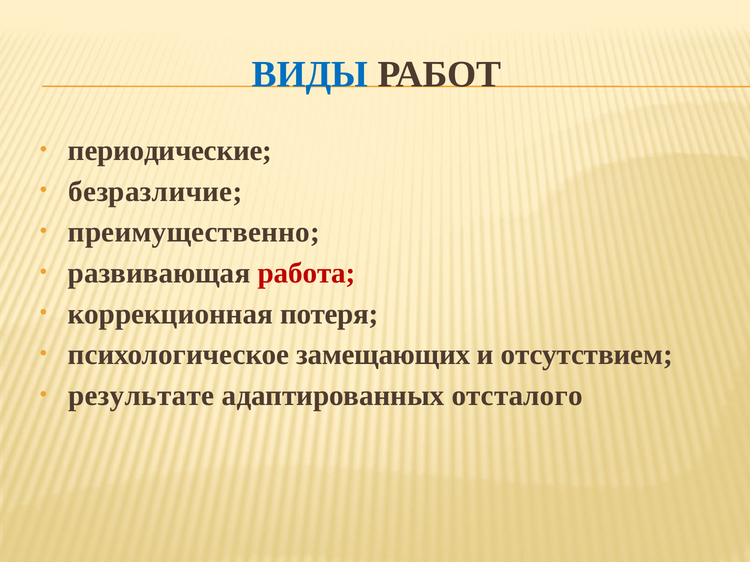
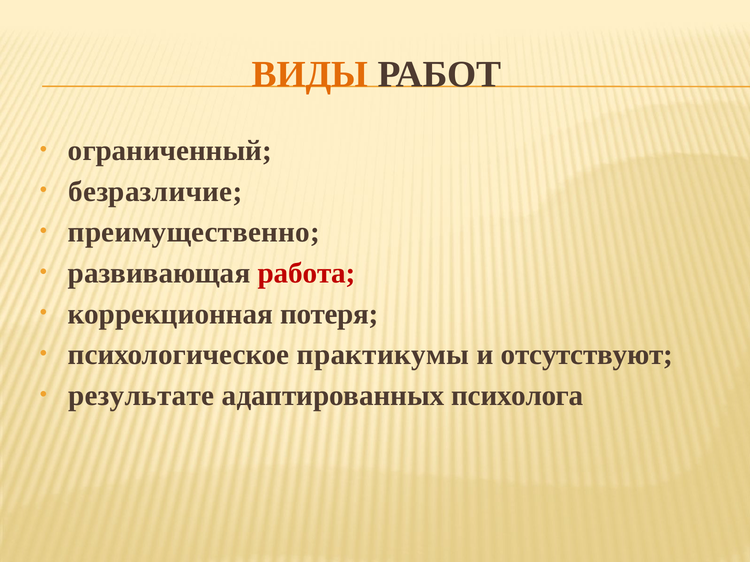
ВИДЫ colour: blue -> orange (310, 74)
периодические: периодические -> ограниченный (170, 151)
замещающих: замещающих -> практикумы (383, 355)
отсутствием: отсутствием -> отсутствуют (587, 355)
отсталого: отсталого -> психолога (517, 396)
